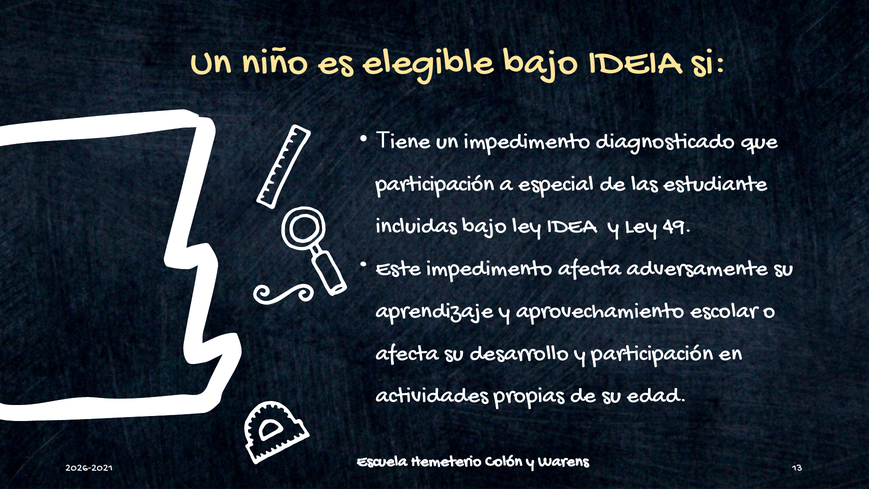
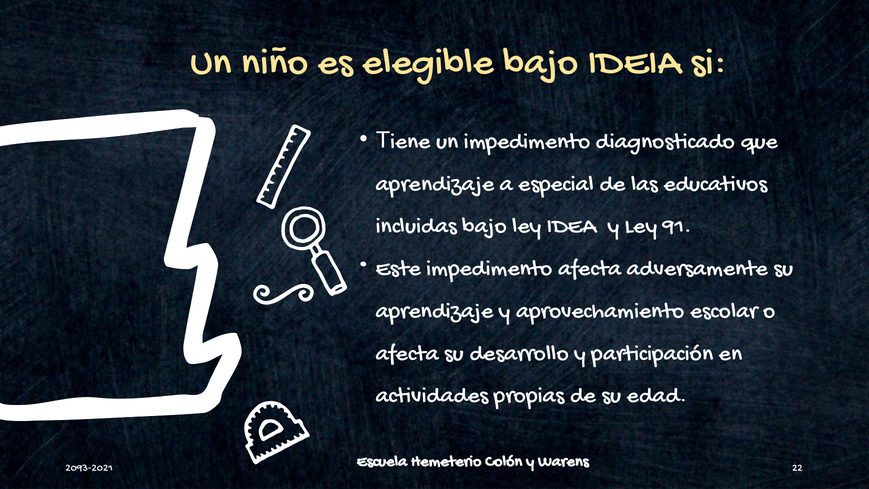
participación: participación -> aprendizaje (435, 182)
estudiante: estudiante -> educativos (715, 182)
49: 49 -> 91 (677, 225)
2026-2021: 2026-2021 -> 2093-2021 (89, 467)
13: 13 -> 22 (797, 467)
